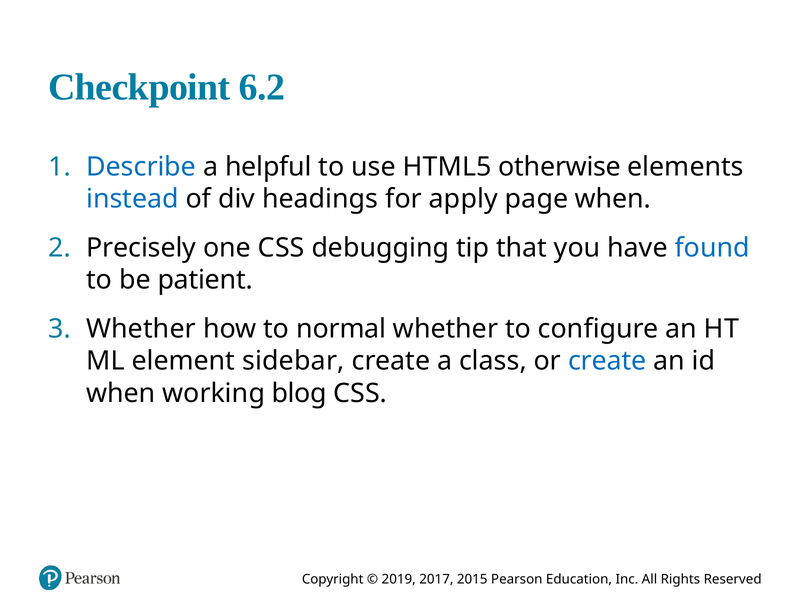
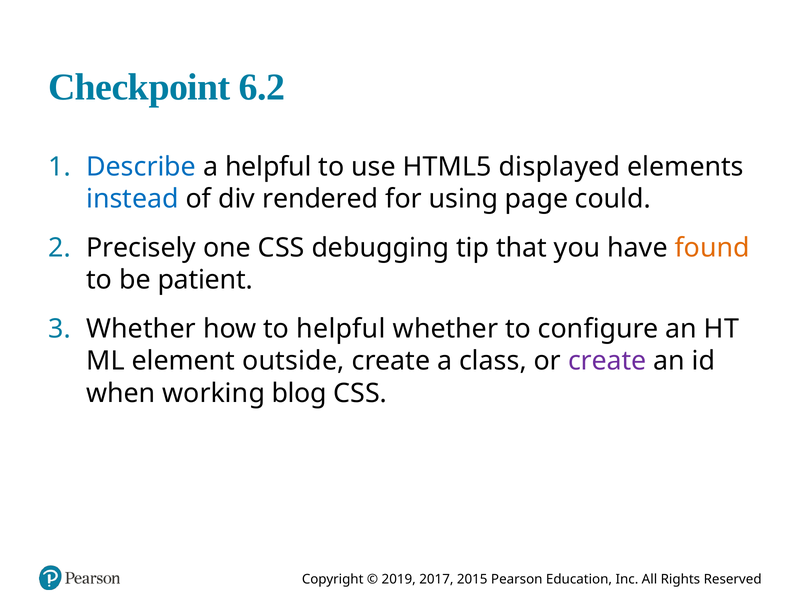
otherwise: otherwise -> displayed (559, 167)
headings: headings -> rendered (320, 199)
apply: apply -> using (463, 199)
page when: when -> could (613, 199)
found colour: blue -> orange (712, 248)
to normal: normal -> helpful (341, 329)
sidebar: sidebar -> outside (293, 361)
create colour: blue -> purple (607, 361)
